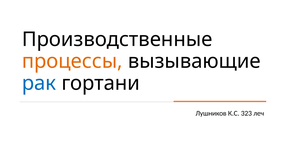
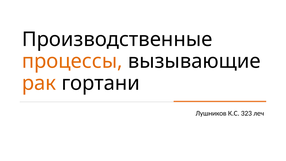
рак colour: blue -> orange (39, 83)
